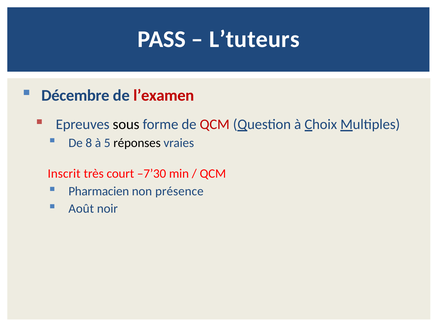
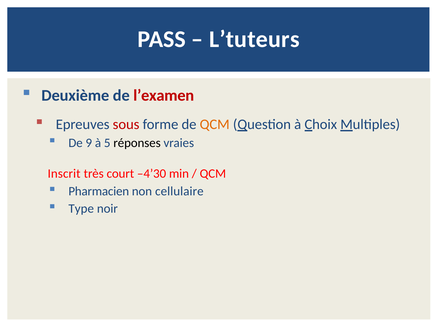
Décembre: Décembre -> Deuxième (75, 95)
sous colour: black -> red (126, 125)
QCM colour: red -> orange (215, 125)
8: 8 -> 9 (89, 143)
–7’30: –7’30 -> –4’30 (152, 174)
présence: présence -> cellulaire (179, 192)
Août: Août -> Type (81, 209)
